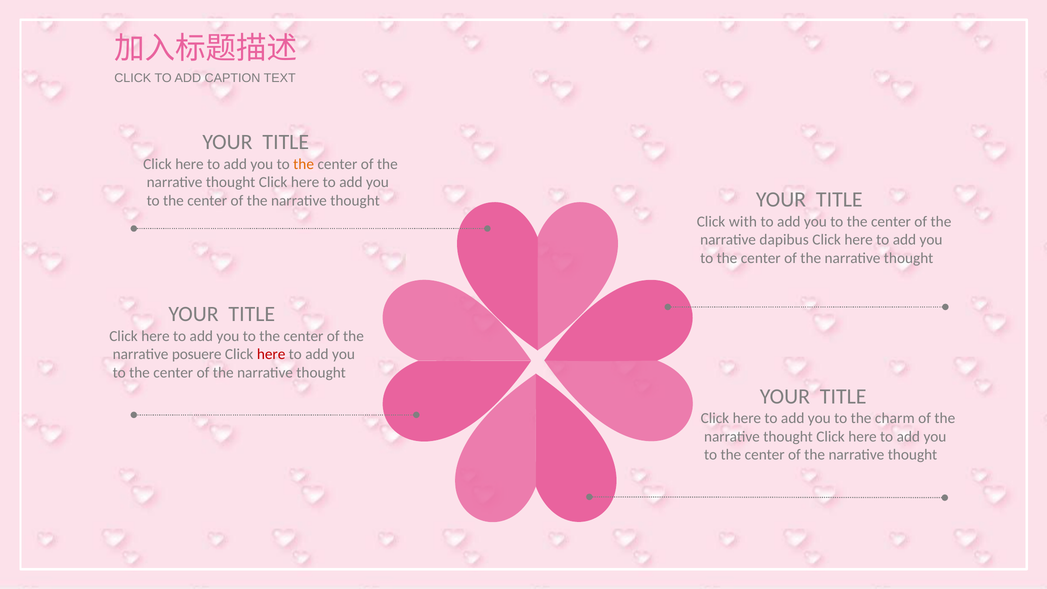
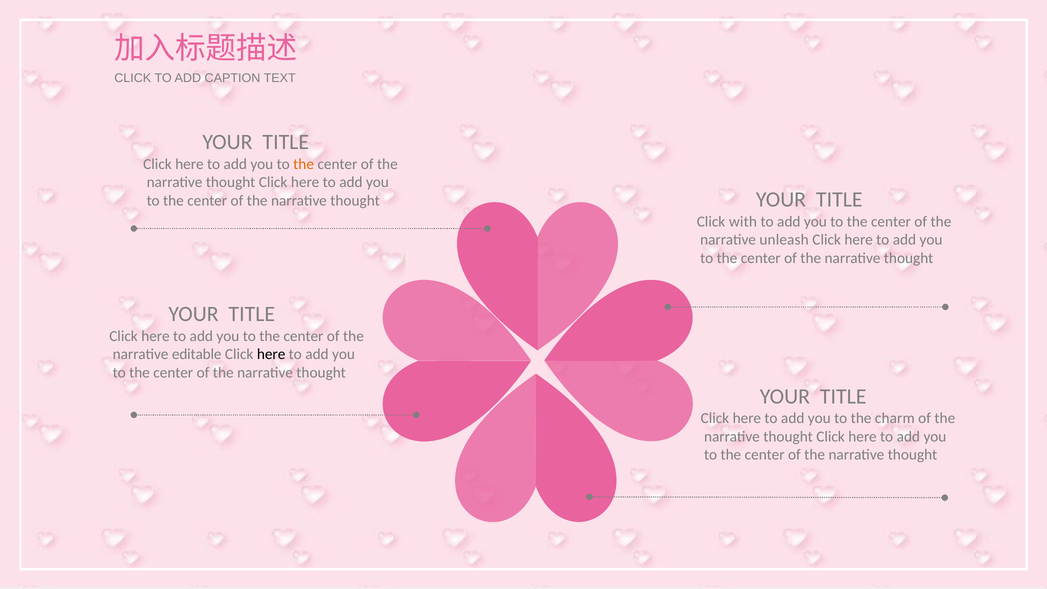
dapibus: dapibus -> unleash (784, 240)
posuere: posuere -> editable (197, 355)
here colour: red -> black (271, 355)
